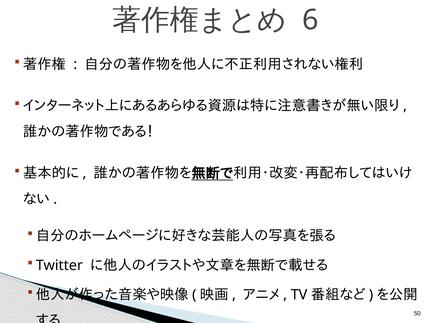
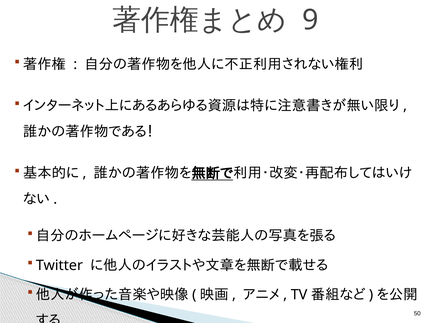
6: 6 -> 9 (310, 20)
